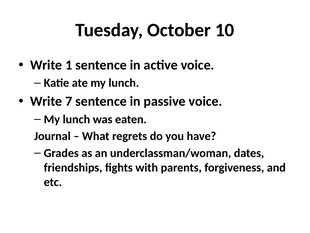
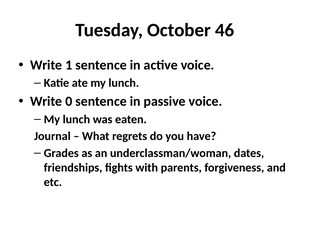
10: 10 -> 46 (225, 30)
7: 7 -> 0 (69, 101)
